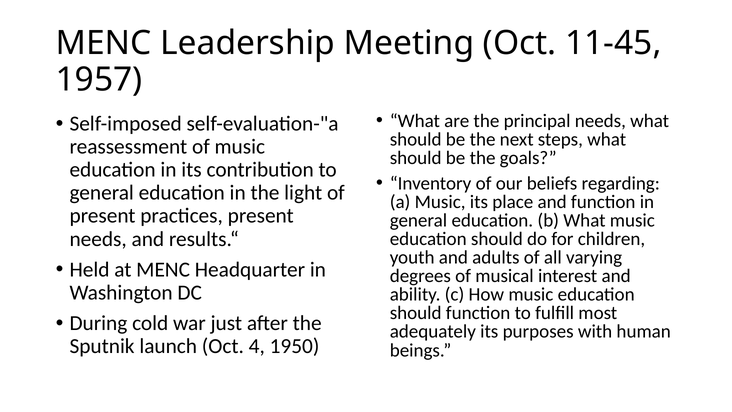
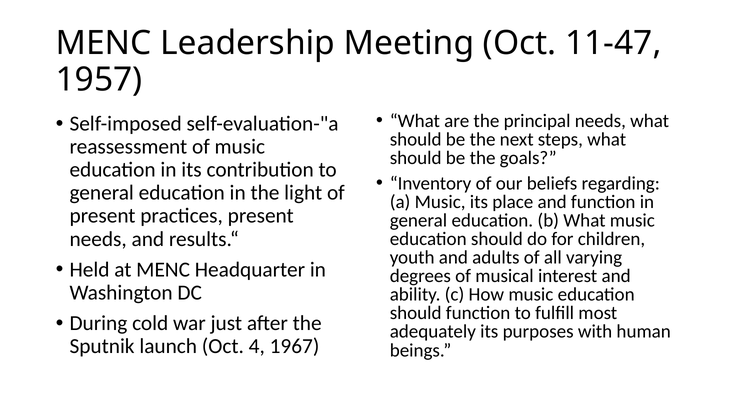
11-45: 11-45 -> 11-47 (613, 43)
1950: 1950 -> 1967 (294, 346)
